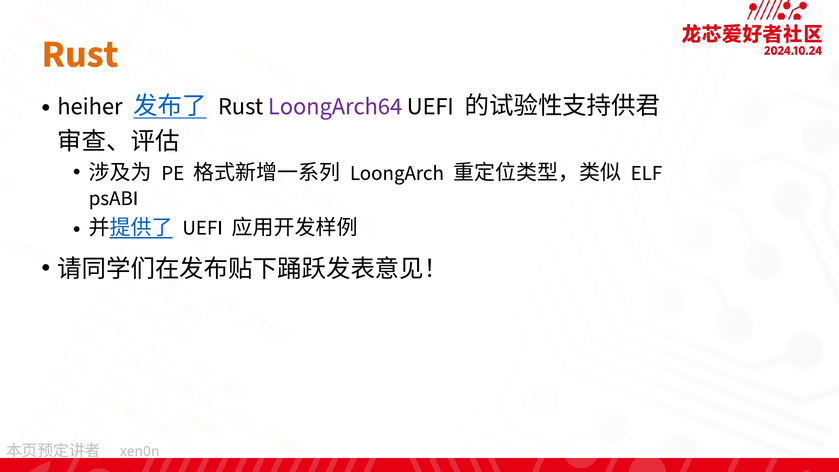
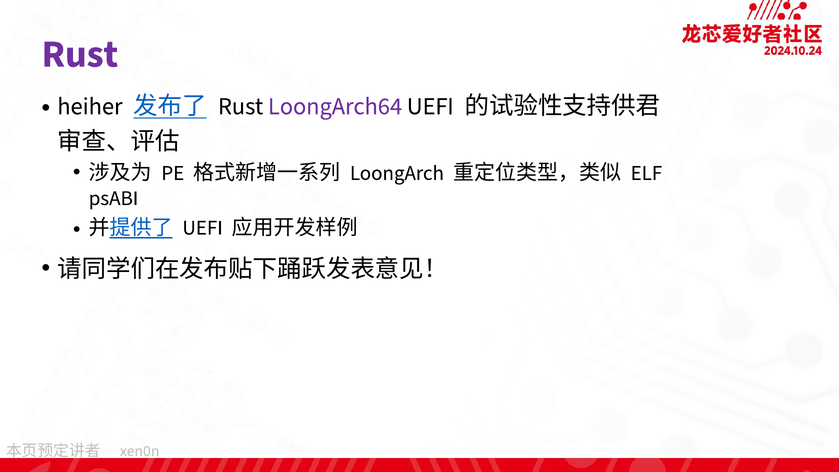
Rust colour: orange -> purple (80, 54)
